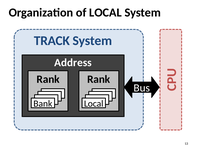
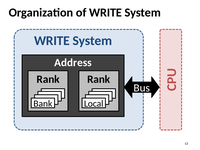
of LOCAL: LOCAL -> WRITE (106, 13)
TRACK: TRACK -> WRITE (52, 41)
